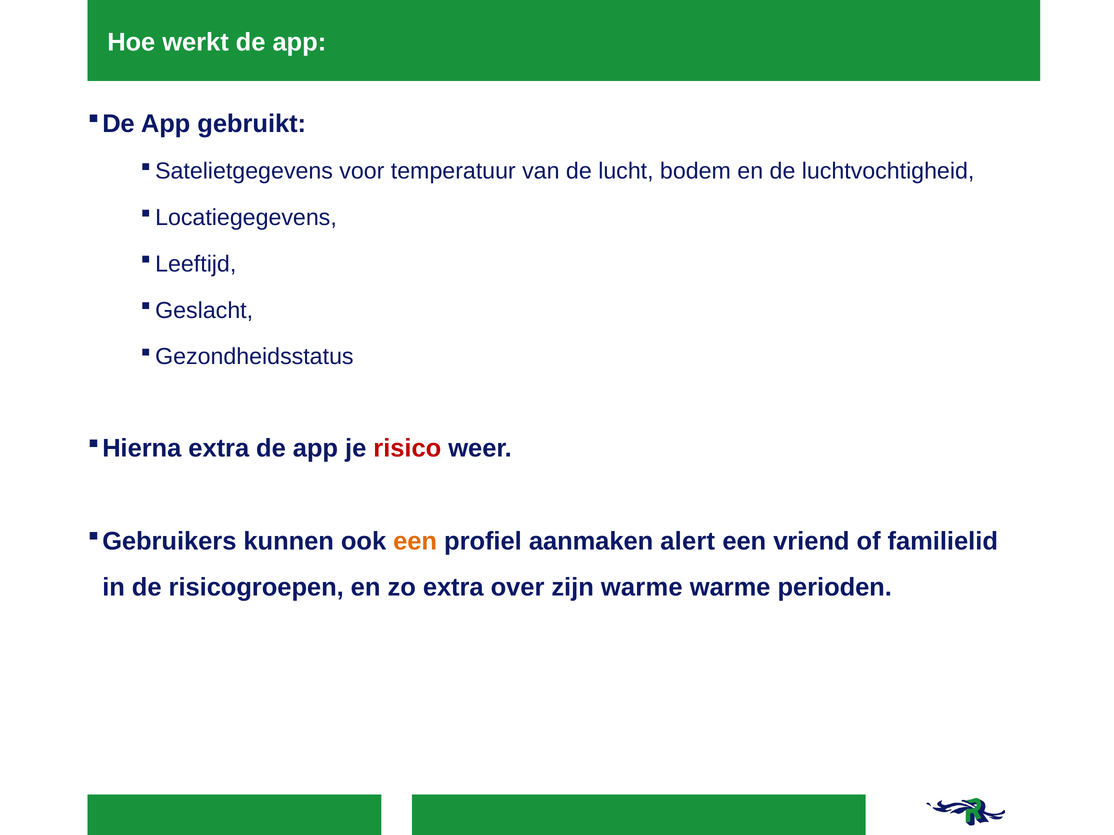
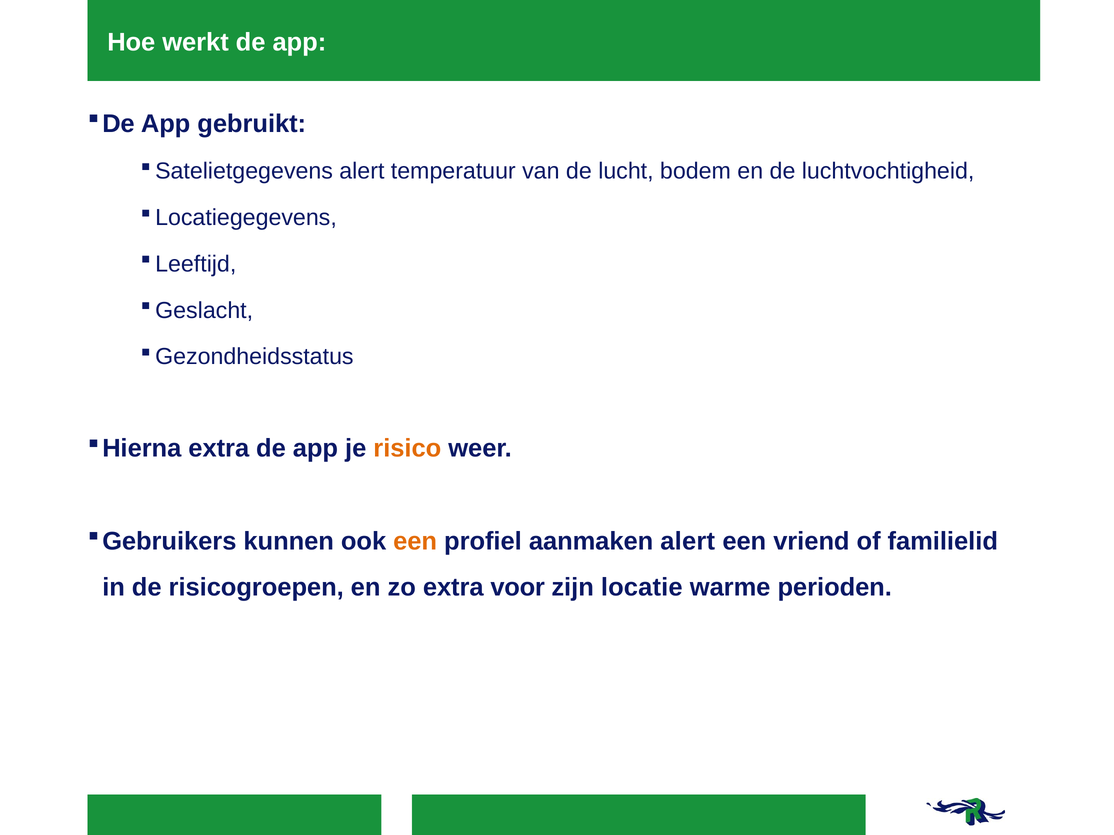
voor: voor -> alert (362, 171)
risico colour: red -> orange (407, 449)
over: over -> voor (518, 588)
zijn warme: warme -> locatie (642, 588)
